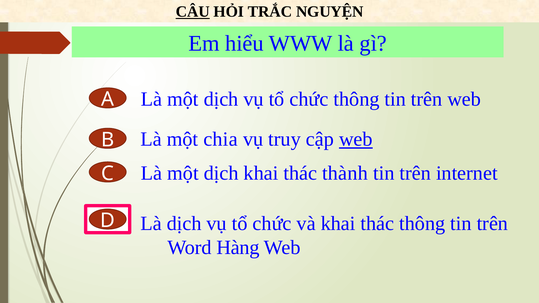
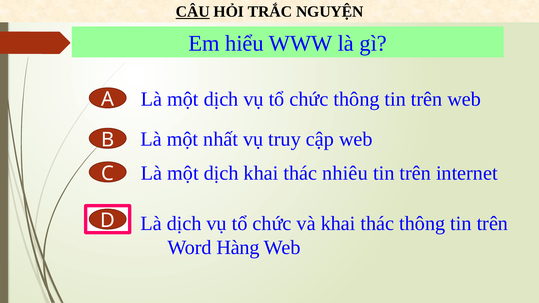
chia: chia -> nhất (221, 139)
web underline: present -> none (356, 139)
thành: thành -> nhiêu (345, 173)
